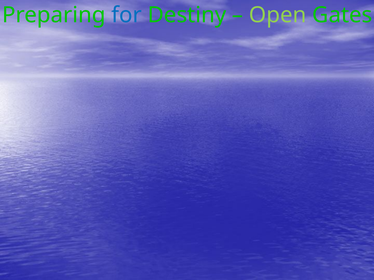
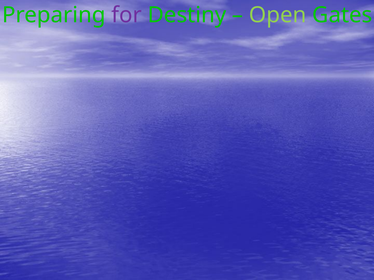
for colour: blue -> purple (127, 15)
